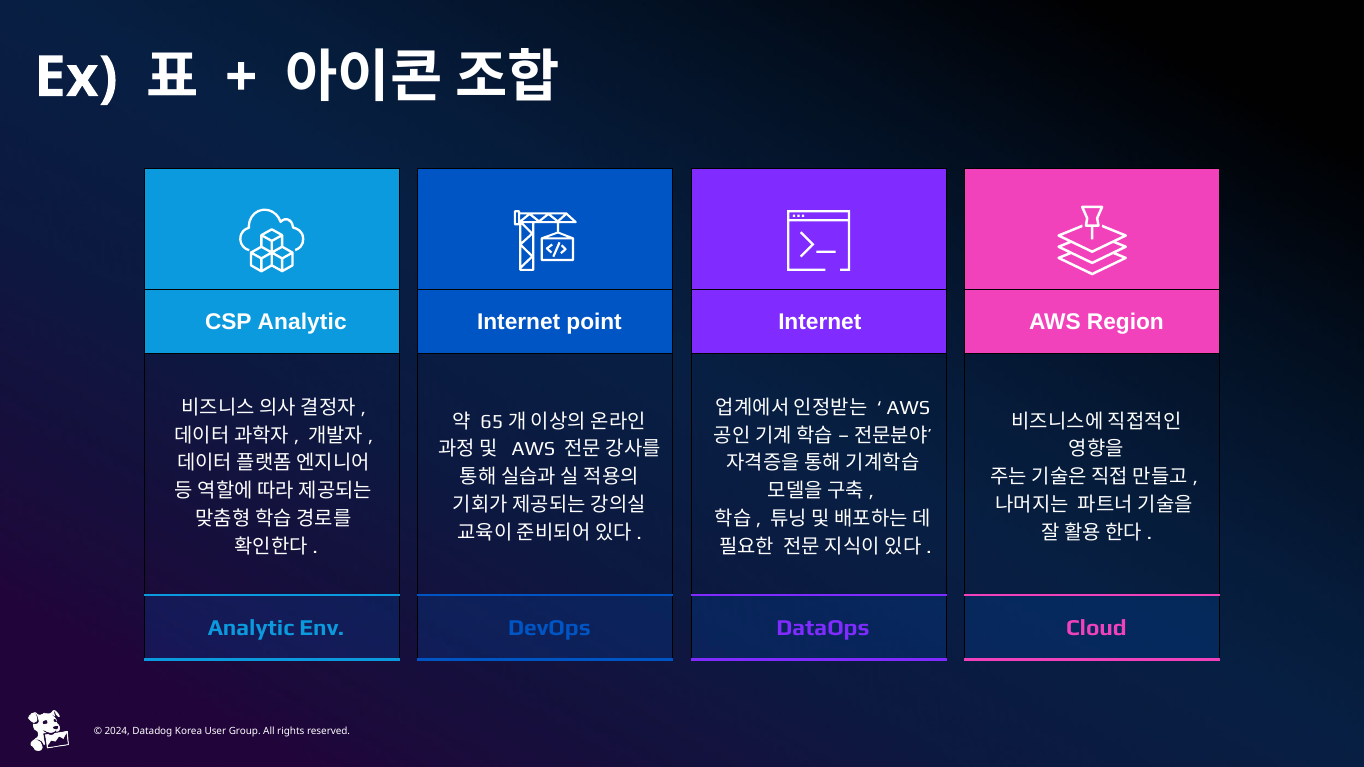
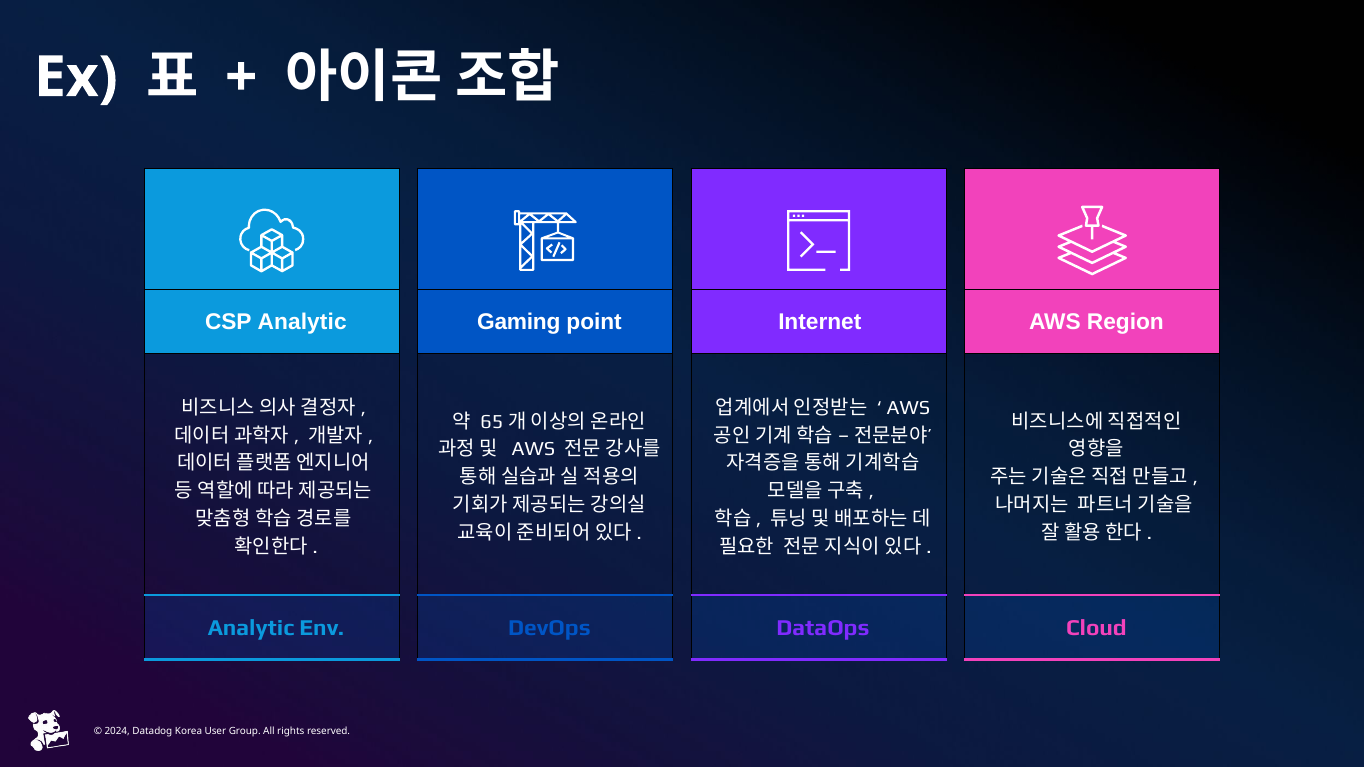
Internet: Internet -> Gaming (519, 322)
